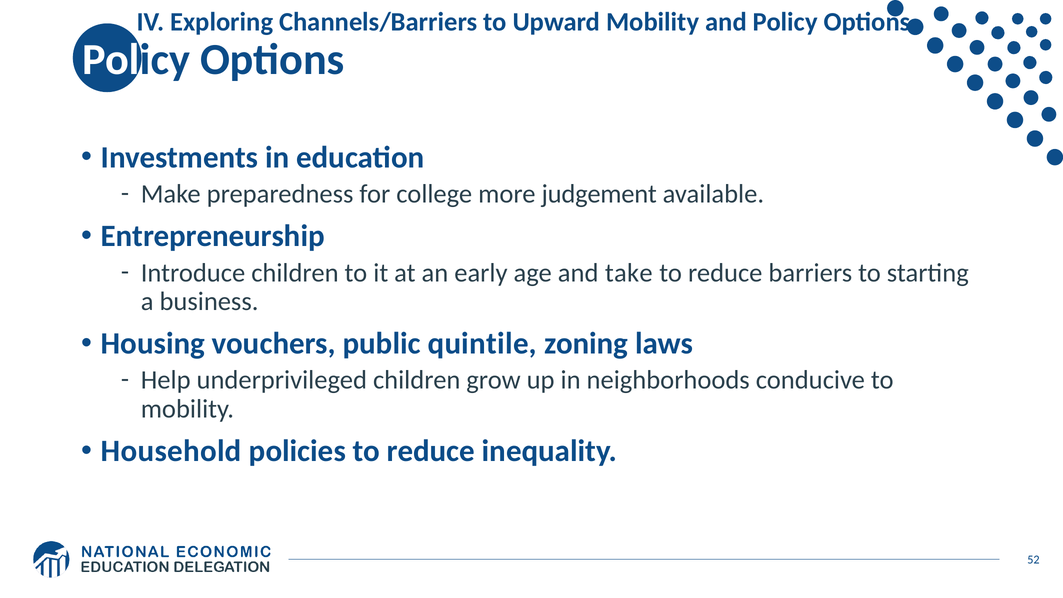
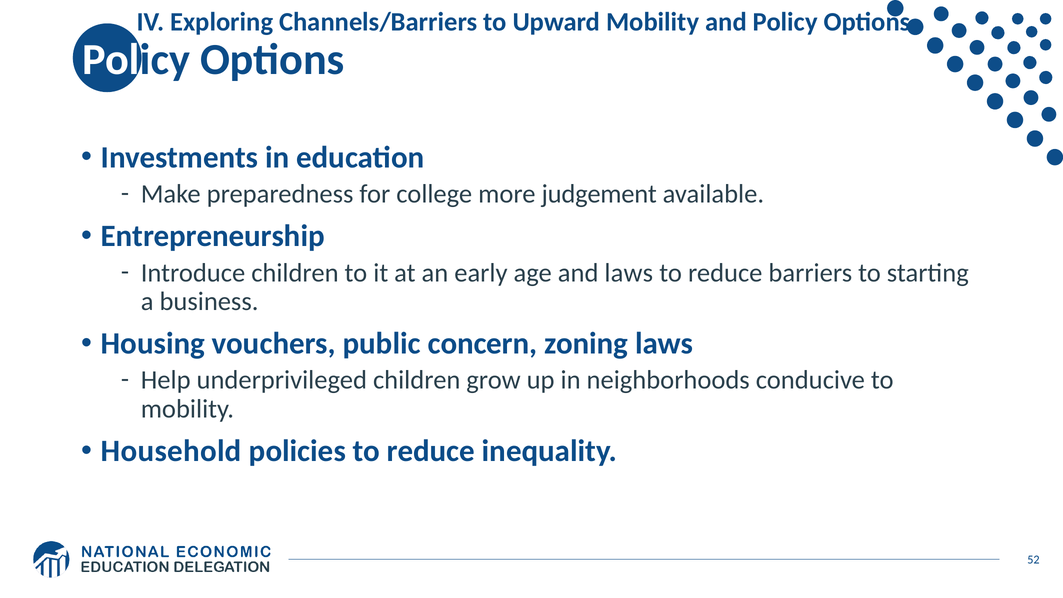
and take: take -> laws (629, 273)
quintile: quintile -> concern (482, 344)
